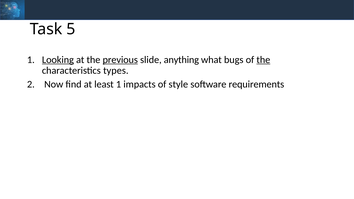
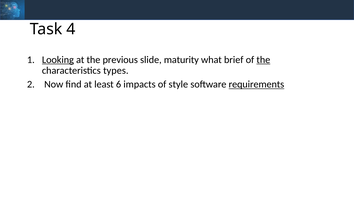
5: 5 -> 4 (71, 29)
previous underline: present -> none (120, 60)
anything: anything -> maturity (181, 60)
bugs: bugs -> brief (234, 60)
least 1: 1 -> 6 (119, 84)
requirements underline: none -> present (256, 84)
